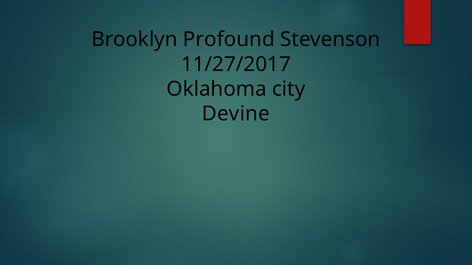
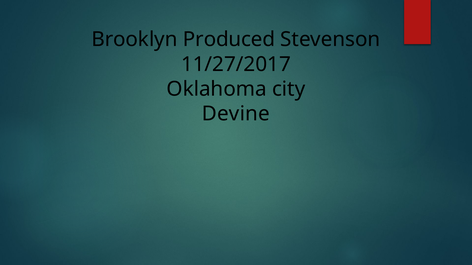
Profound: Profound -> Produced (229, 40)
